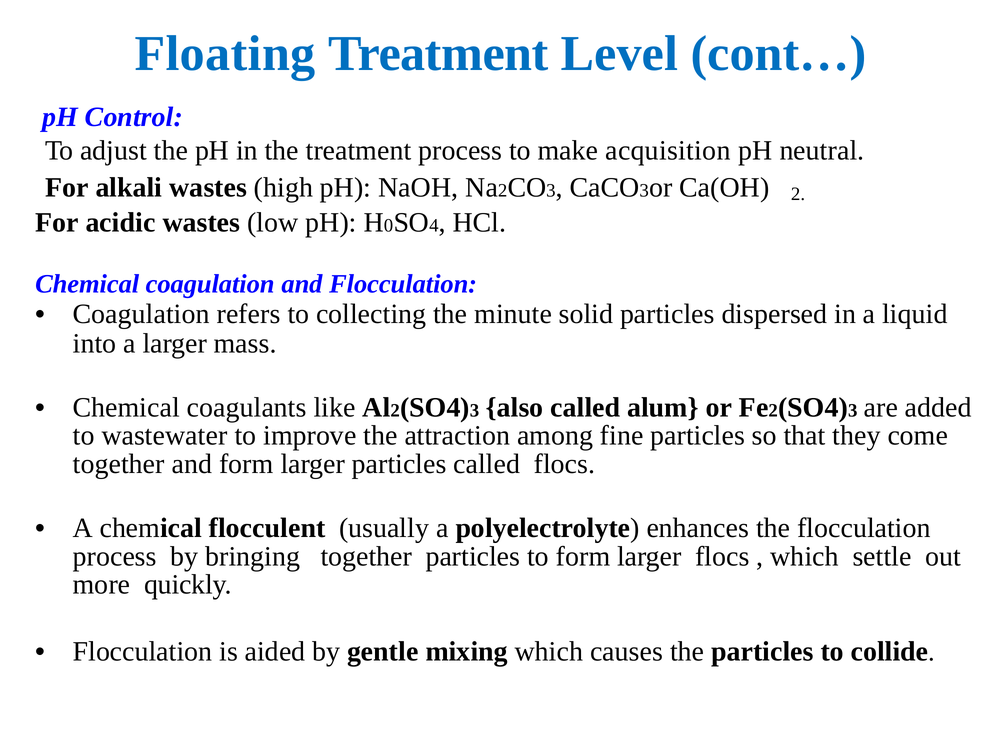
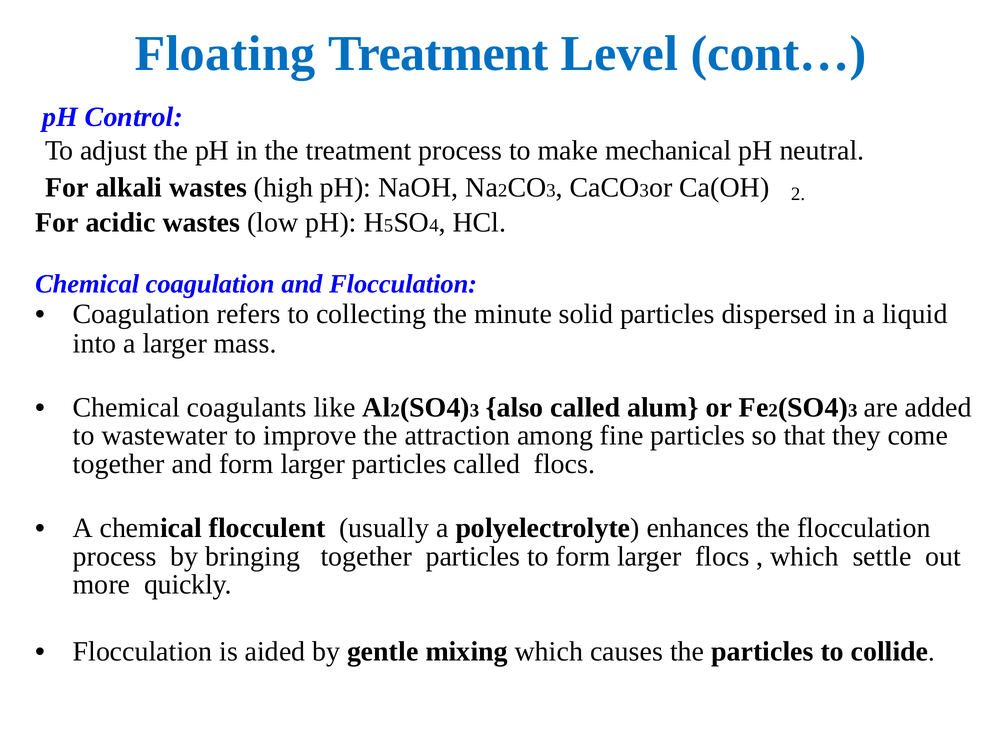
acquisition: acquisition -> mechanical (668, 151)
0: 0 -> 5 (389, 225)
